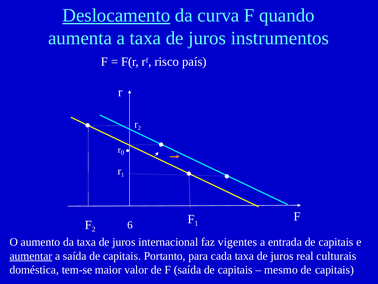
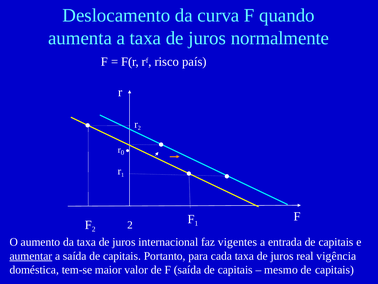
Deslocamento underline: present -> none (116, 15)
instrumentos: instrumentos -> normalmente (280, 38)
6: 6 -> 2 (130, 225)
culturais: culturais -> vigência (336, 256)
